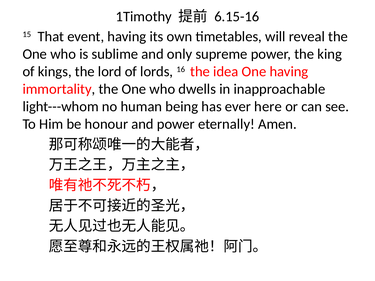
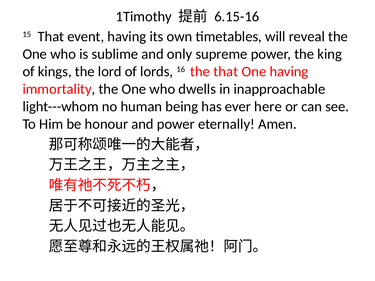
the idea: idea -> that (226, 72)
